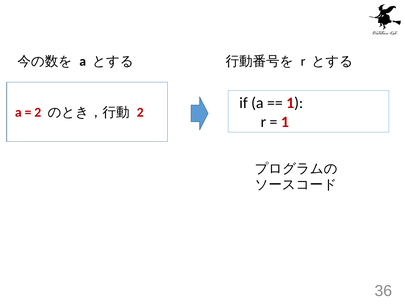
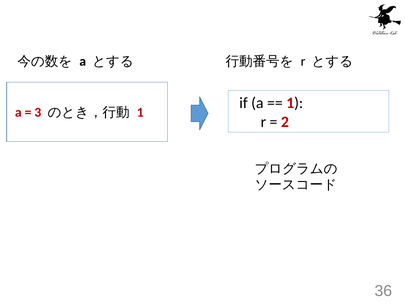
2: 2 -> 3 (38, 112)
2: 2 -> 1 (140, 112)
1: 1 -> 2 (285, 122)
